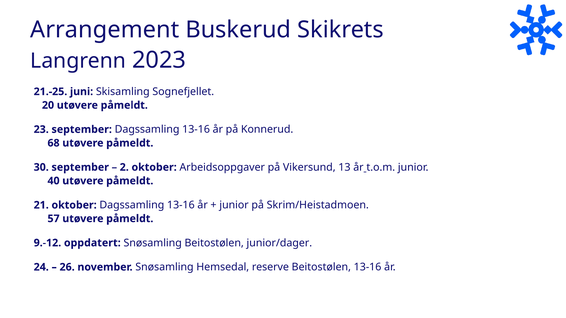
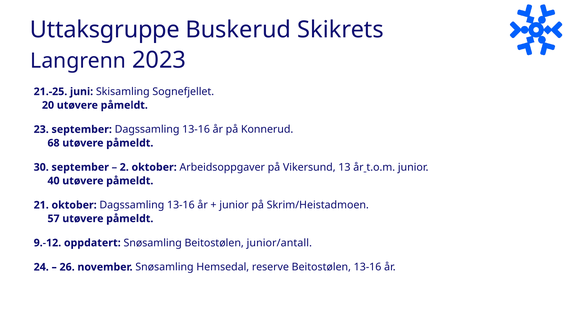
Arrangement: Arrangement -> Uttaksgruppe (105, 30)
junior/dager: junior/dager -> junior/antall (279, 243)
